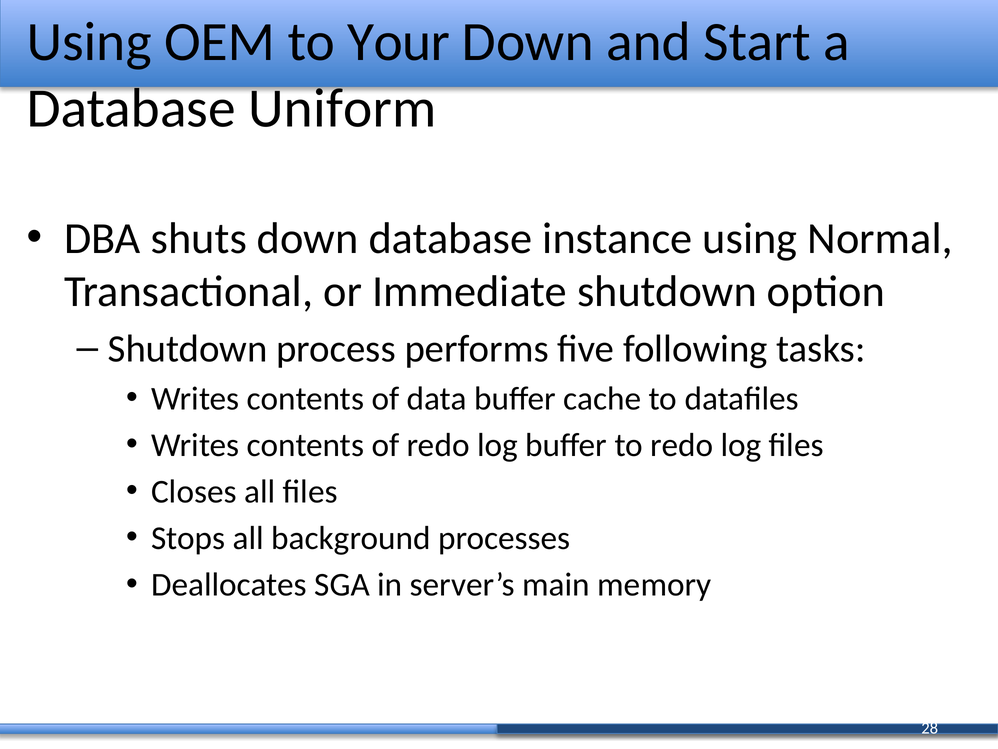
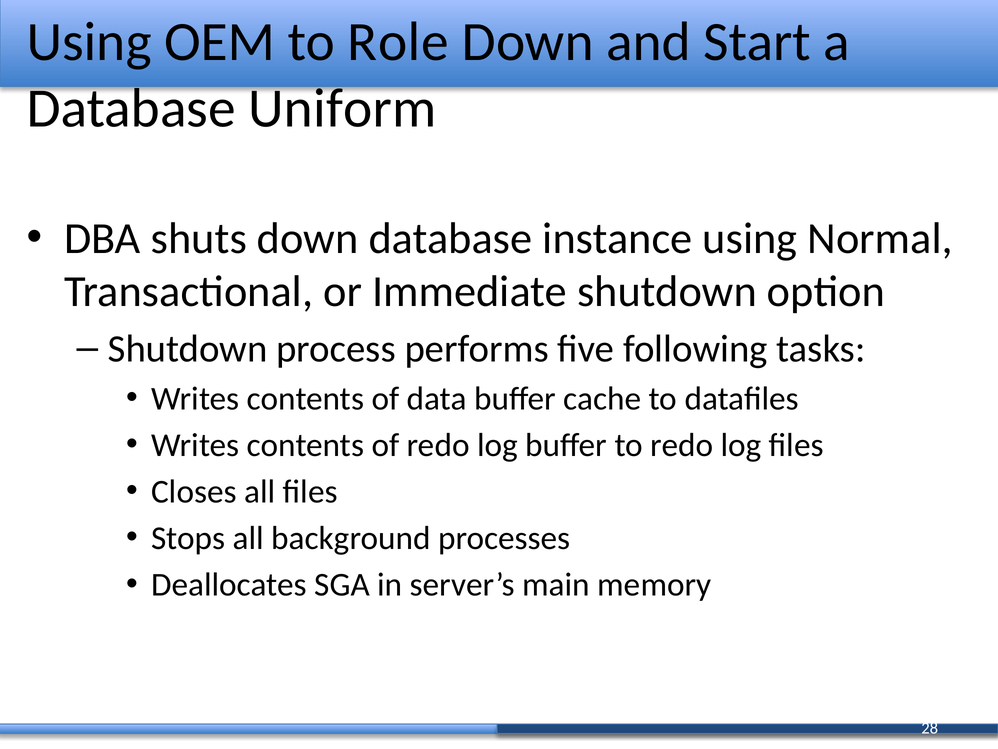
Your: Your -> Role (398, 42)
